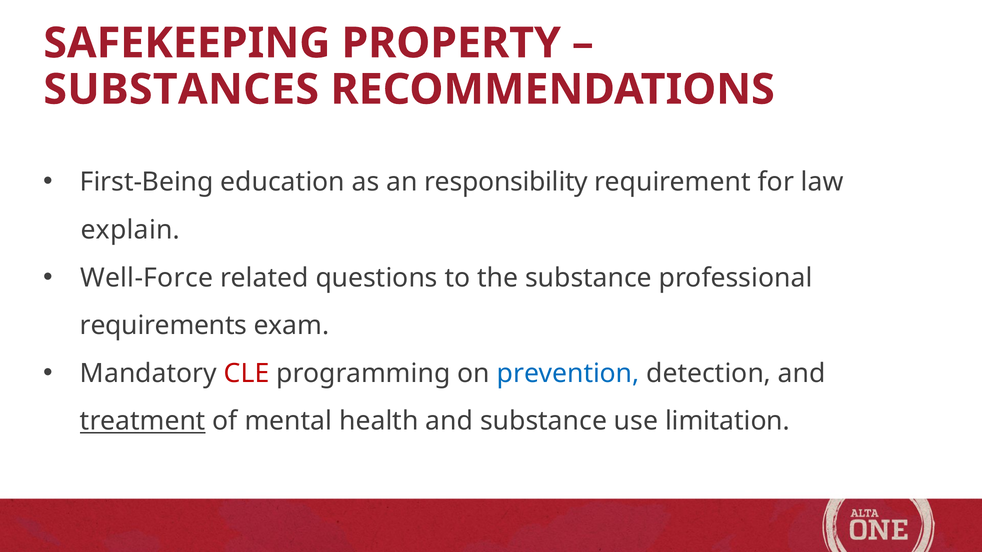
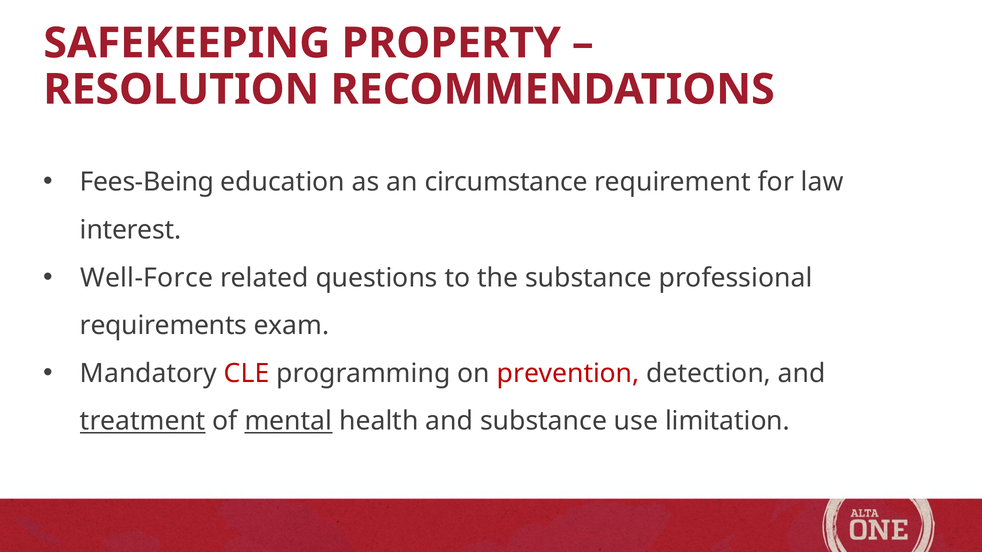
SUBSTANCES: SUBSTANCES -> RESOLUTION (181, 90)
First-Being: First-Being -> Fees-Being (147, 182)
responsibility: responsibility -> circumstance (506, 182)
explain: explain -> interest (131, 230)
prevention colour: blue -> red (568, 374)
mental underline: none -> present (288, 421)
